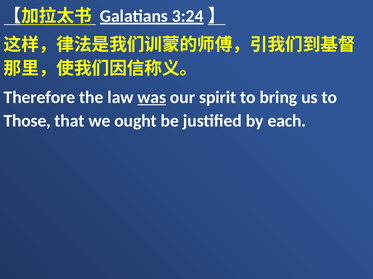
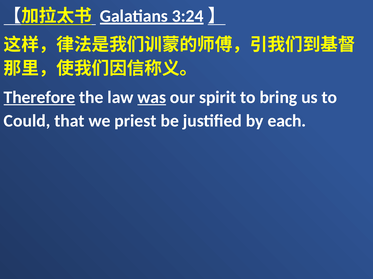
Therefore underline: none -> present (39, 98)
Those: Those -> Could (27, 121)
ought: ought -> priest (135, 121)
